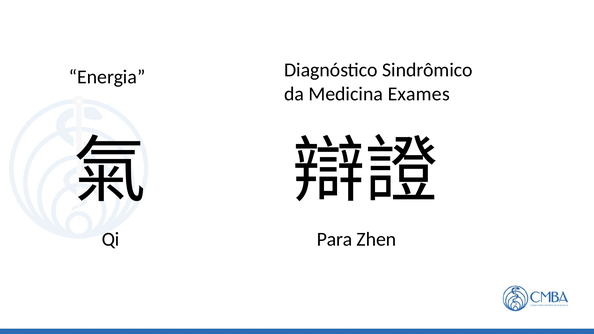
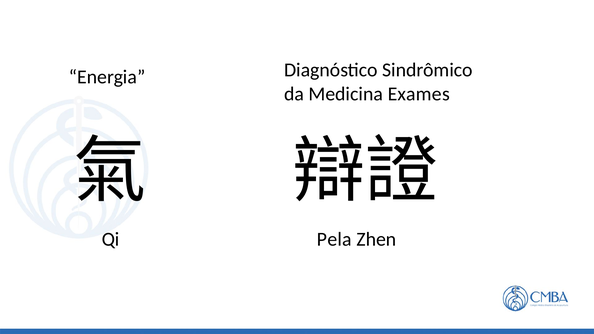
Para: Para -> Pela (334, 239)
